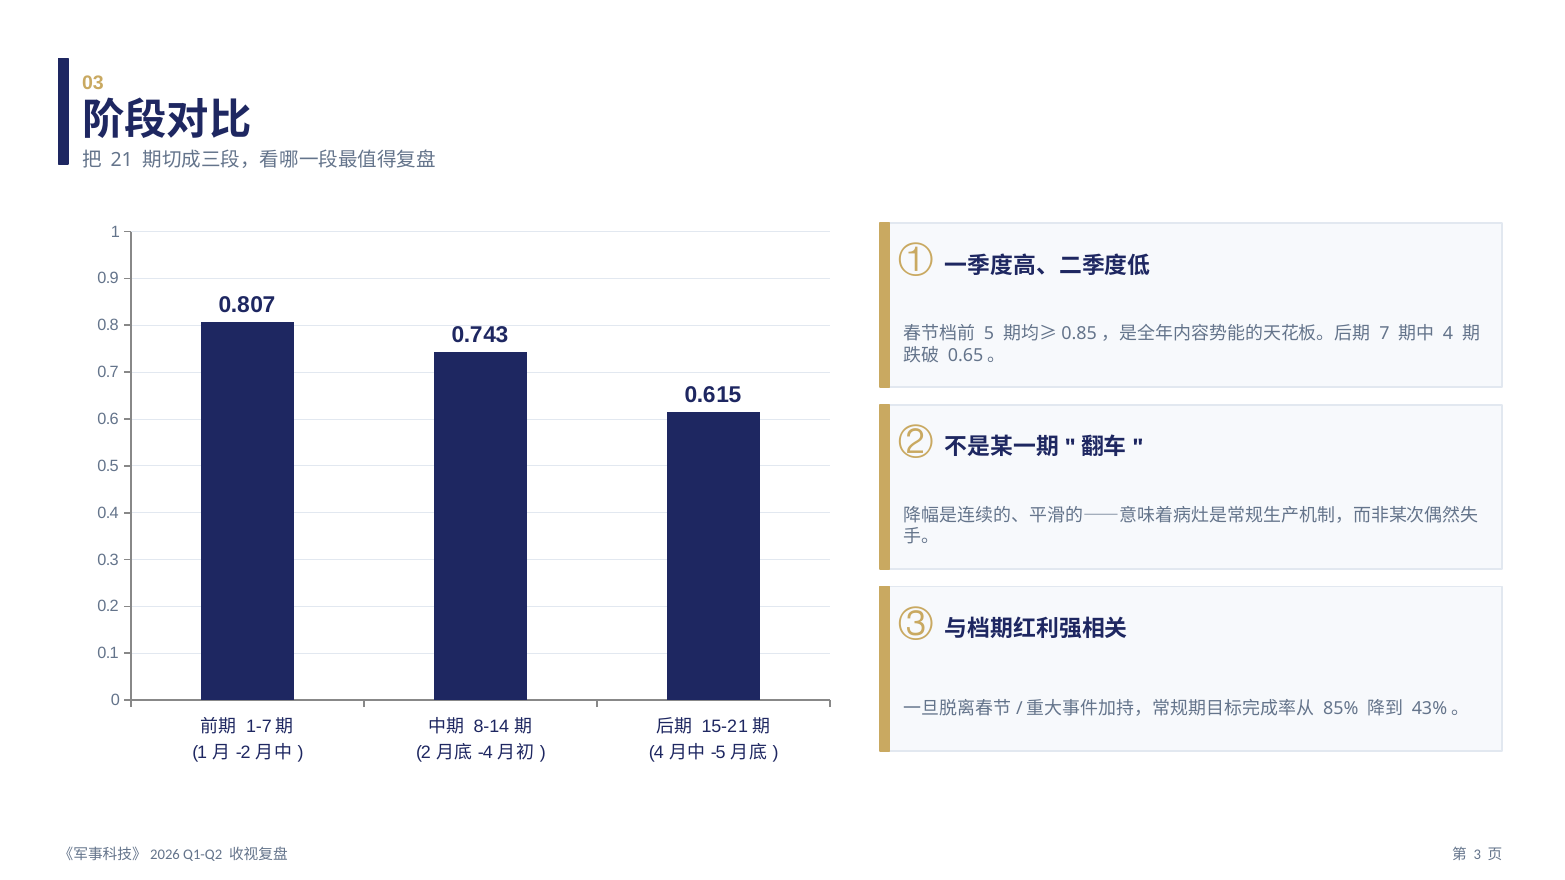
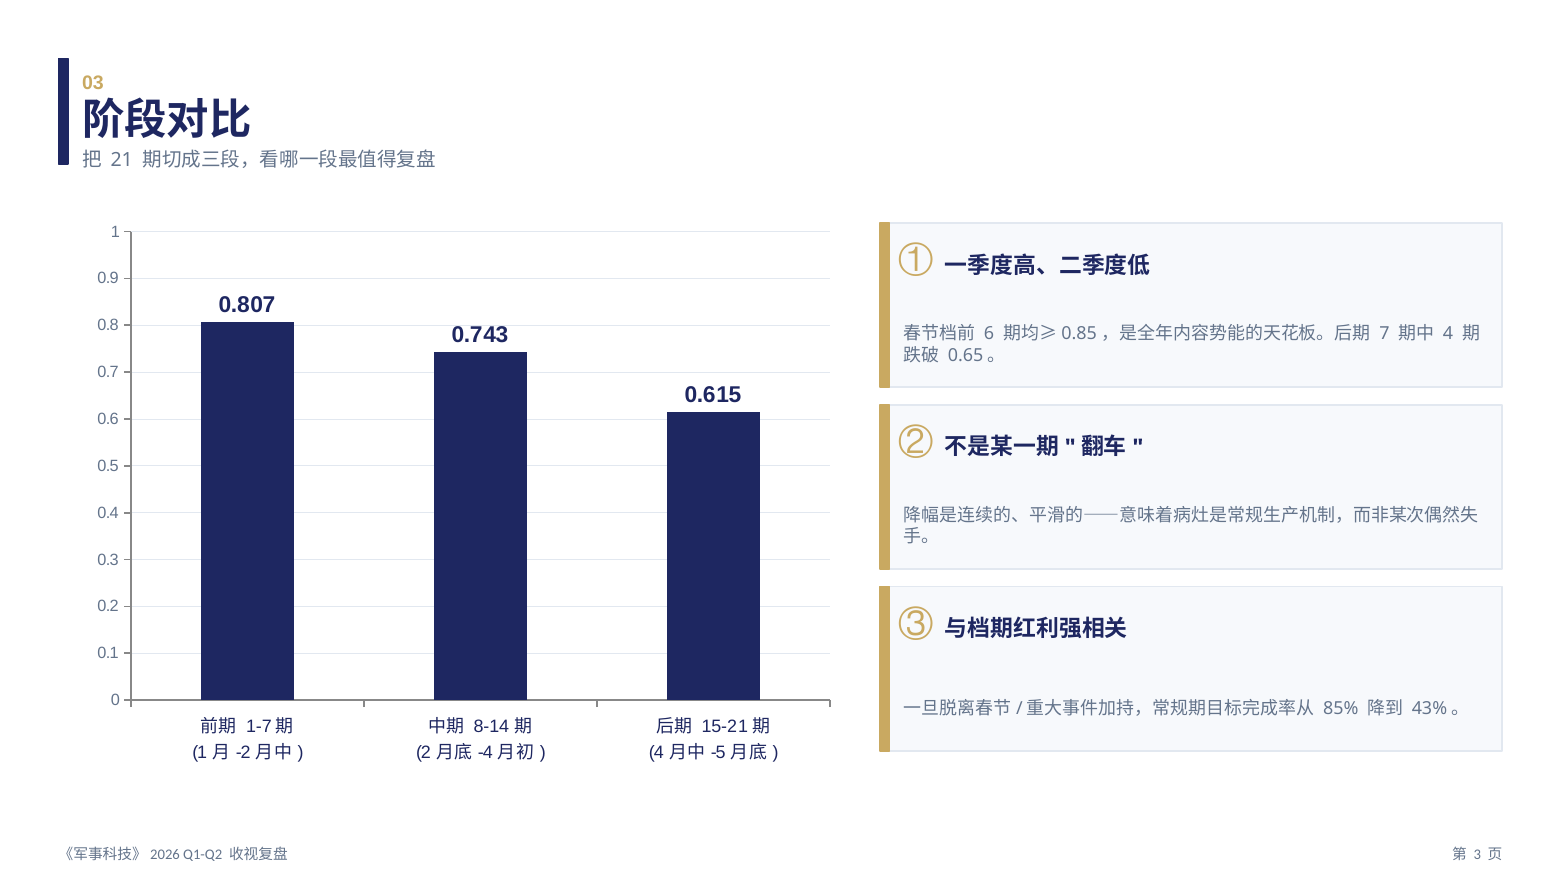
5: 5 -> 6 (989, 334)
